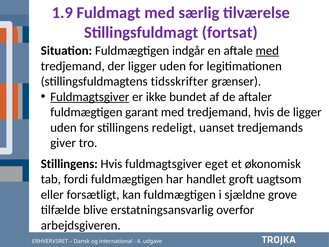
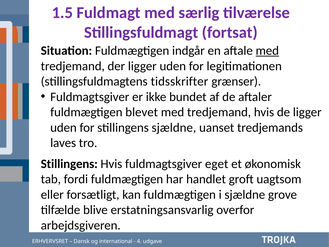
1.9: 1.9 -> 1.5 (62, 13)
Fuldmagtsgiver underline: present -> none (90, 97)
garant: garant -> blevet (142, 112)
stillingens redeligt: redeligt -> sjældne (174, 127)
giver: giver -> laves (63, 143)
